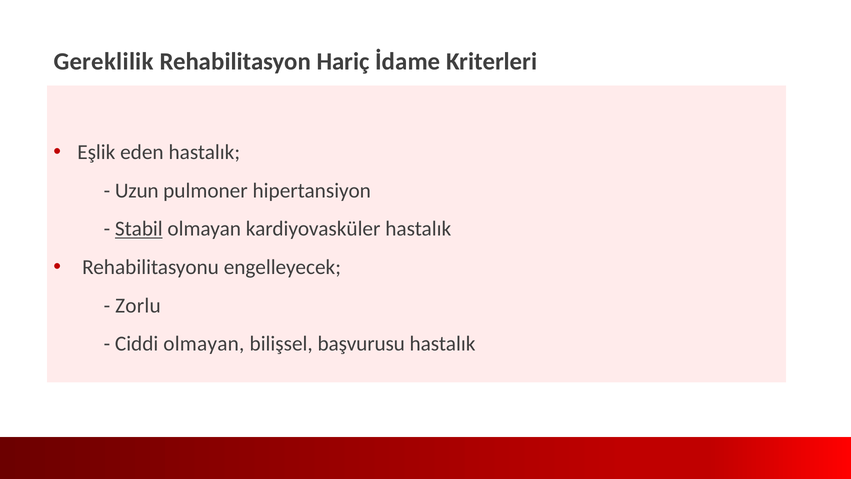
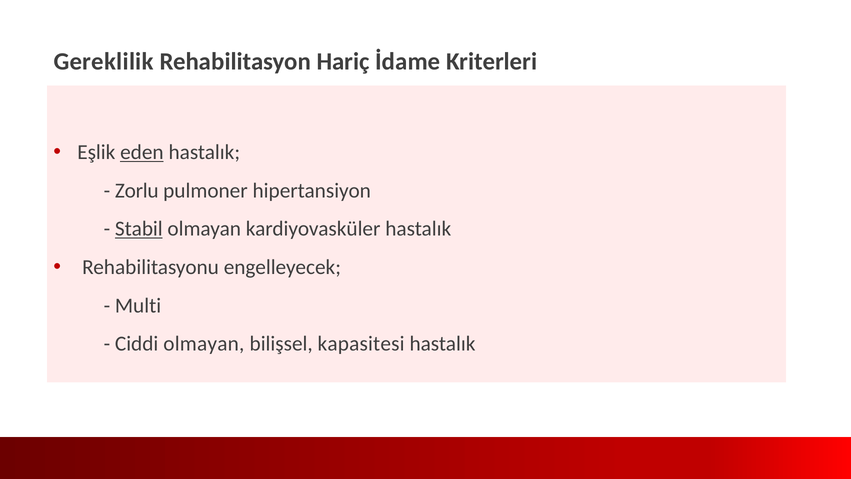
eden underline: none -> present (142, 152)
Uzun: Uzun -> Zorlu (137, 190)
Zorlu: Zorlu -> Multi (138, 305)
başvurusu: başvurusu -> kapasitesi (361, 344)
